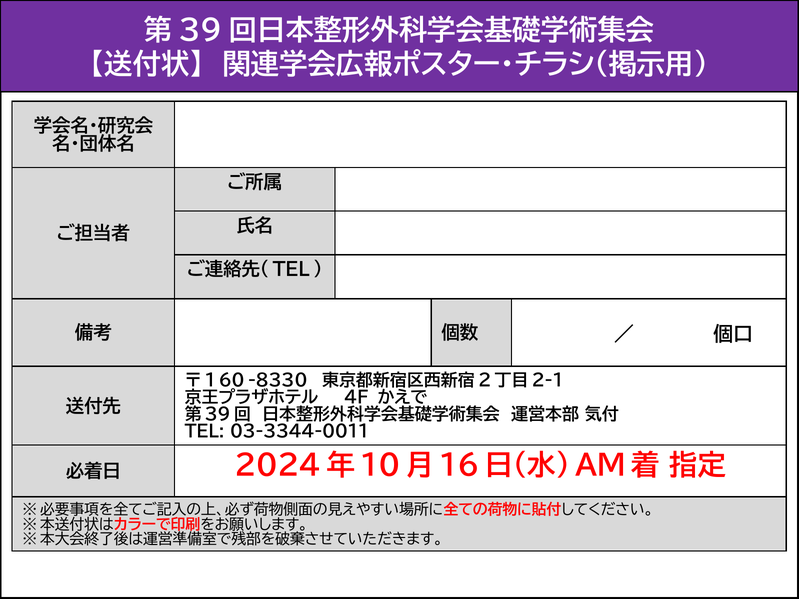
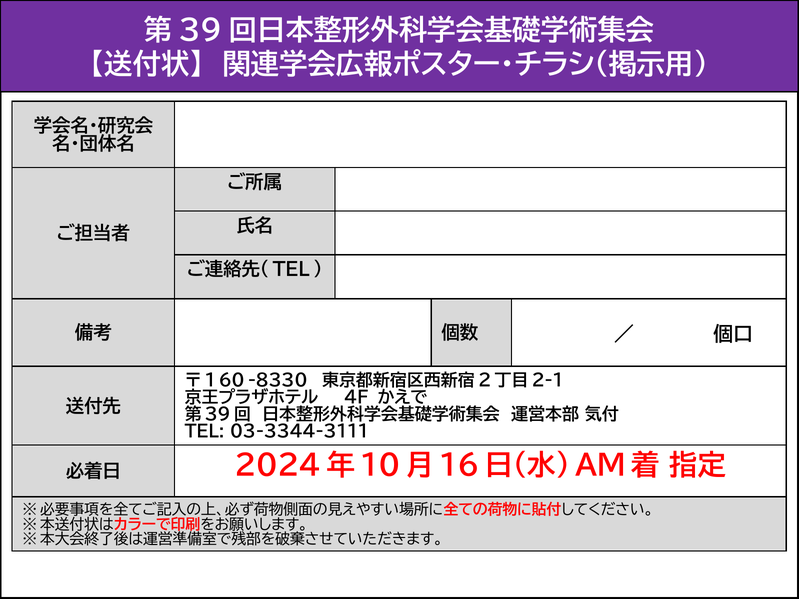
03-3344-0011: 03-3344-0011 -> 03-3344-3111 (299, 432)
